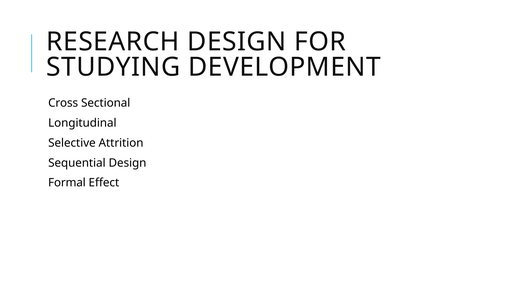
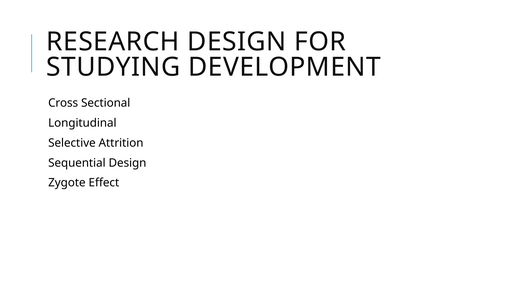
Formal: Formal -> Zygote (67, 183)
